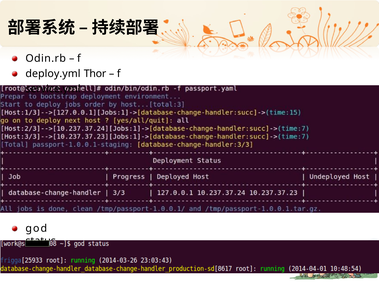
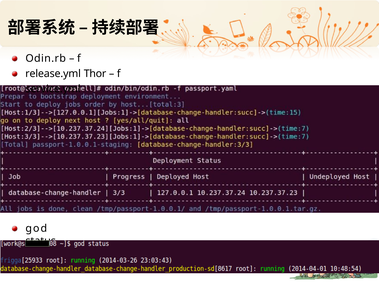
deploy.yml: deploy.yml -> release.yml (53, 74)
